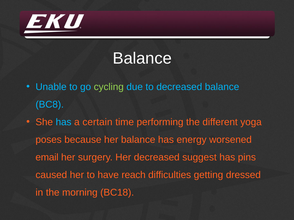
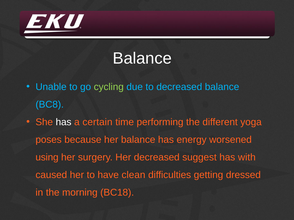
has colour: light blue -> white (64, 122)
email: email -> using (47, 158)
pins: pins -> with (247, 158)
reach: reach -> clean (133, 175)
